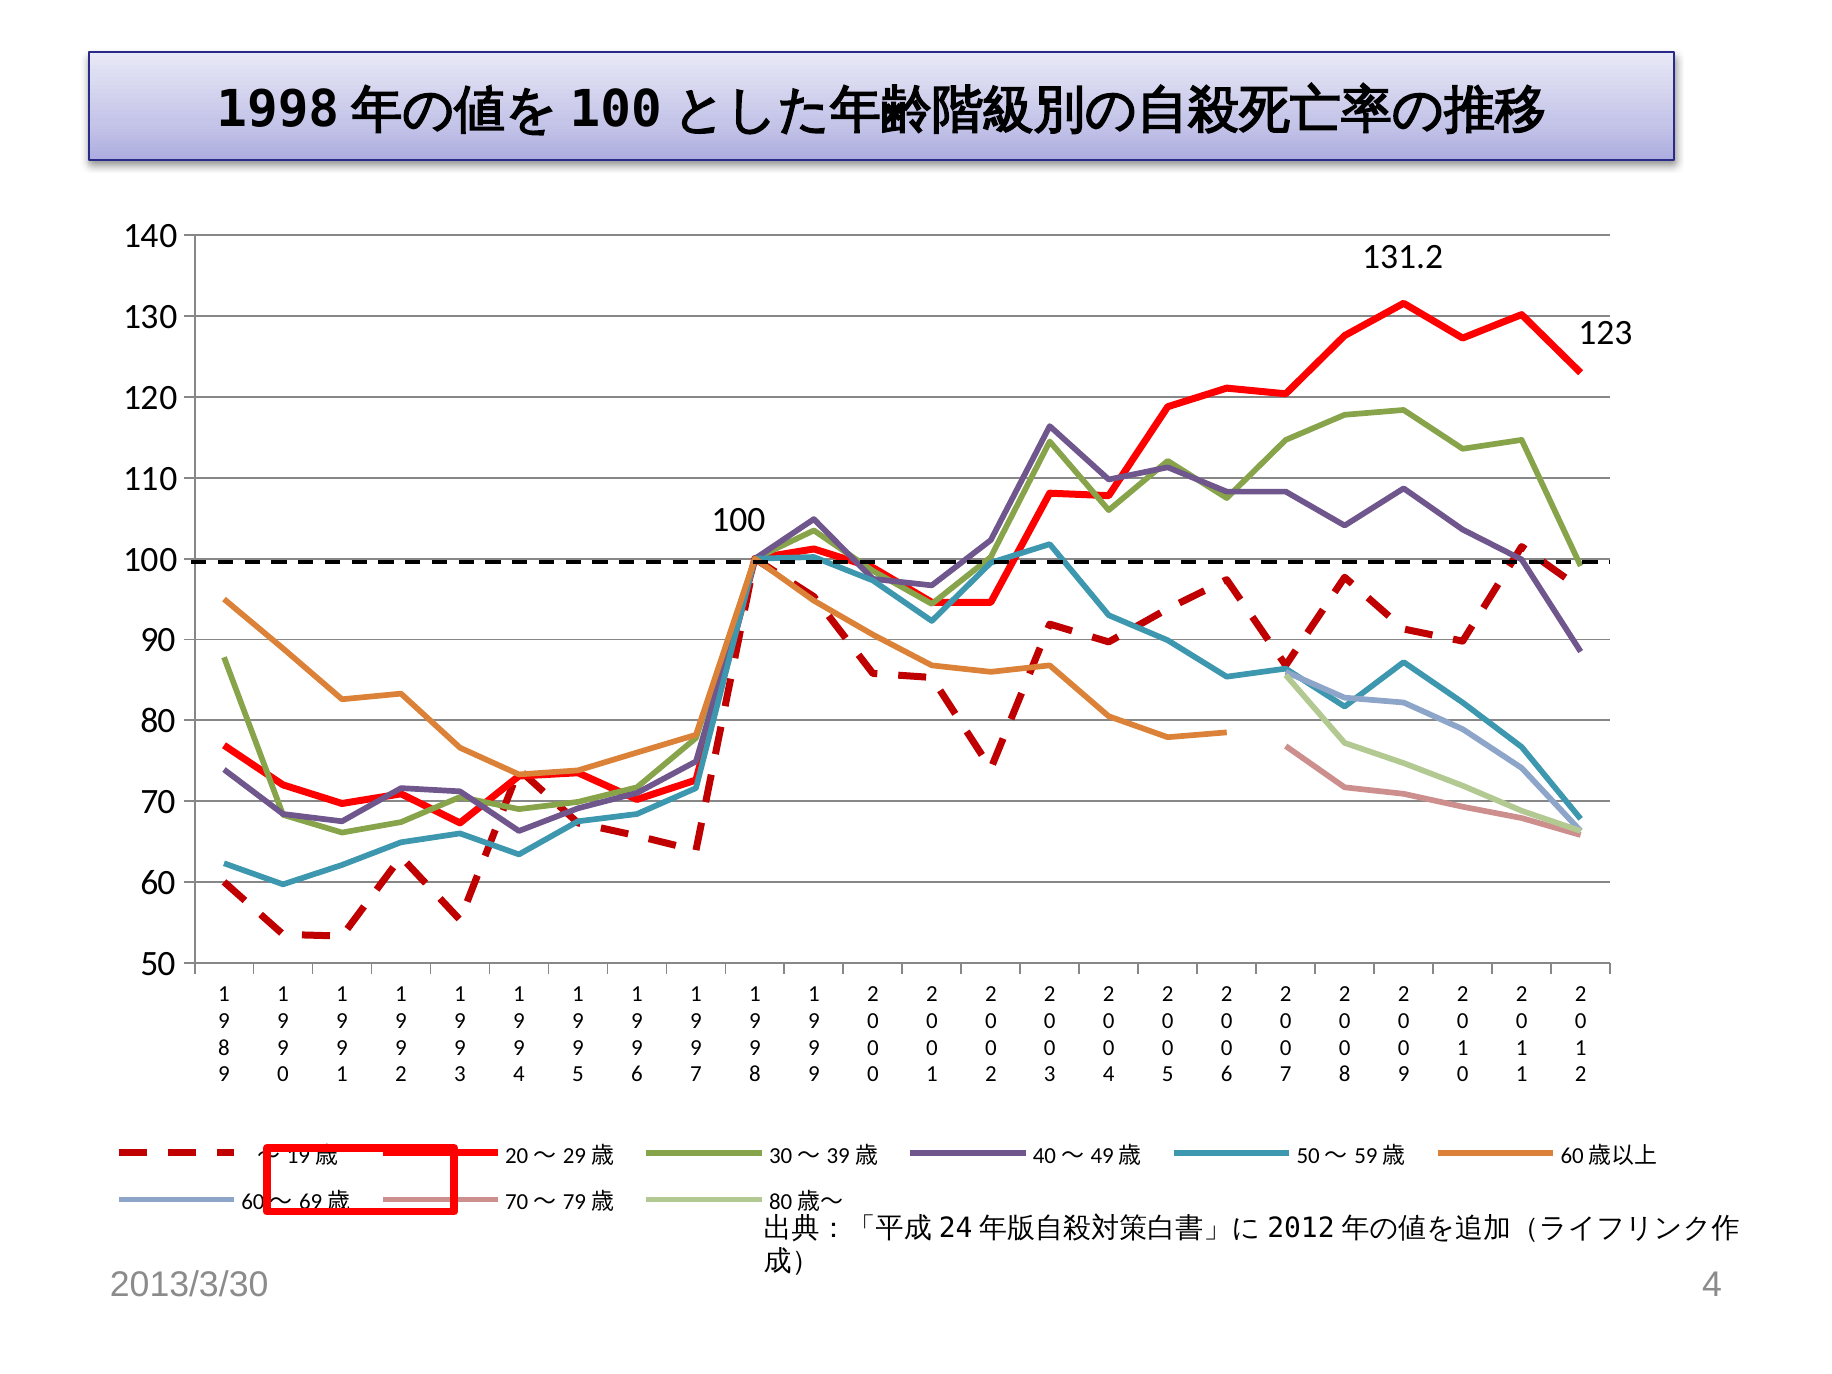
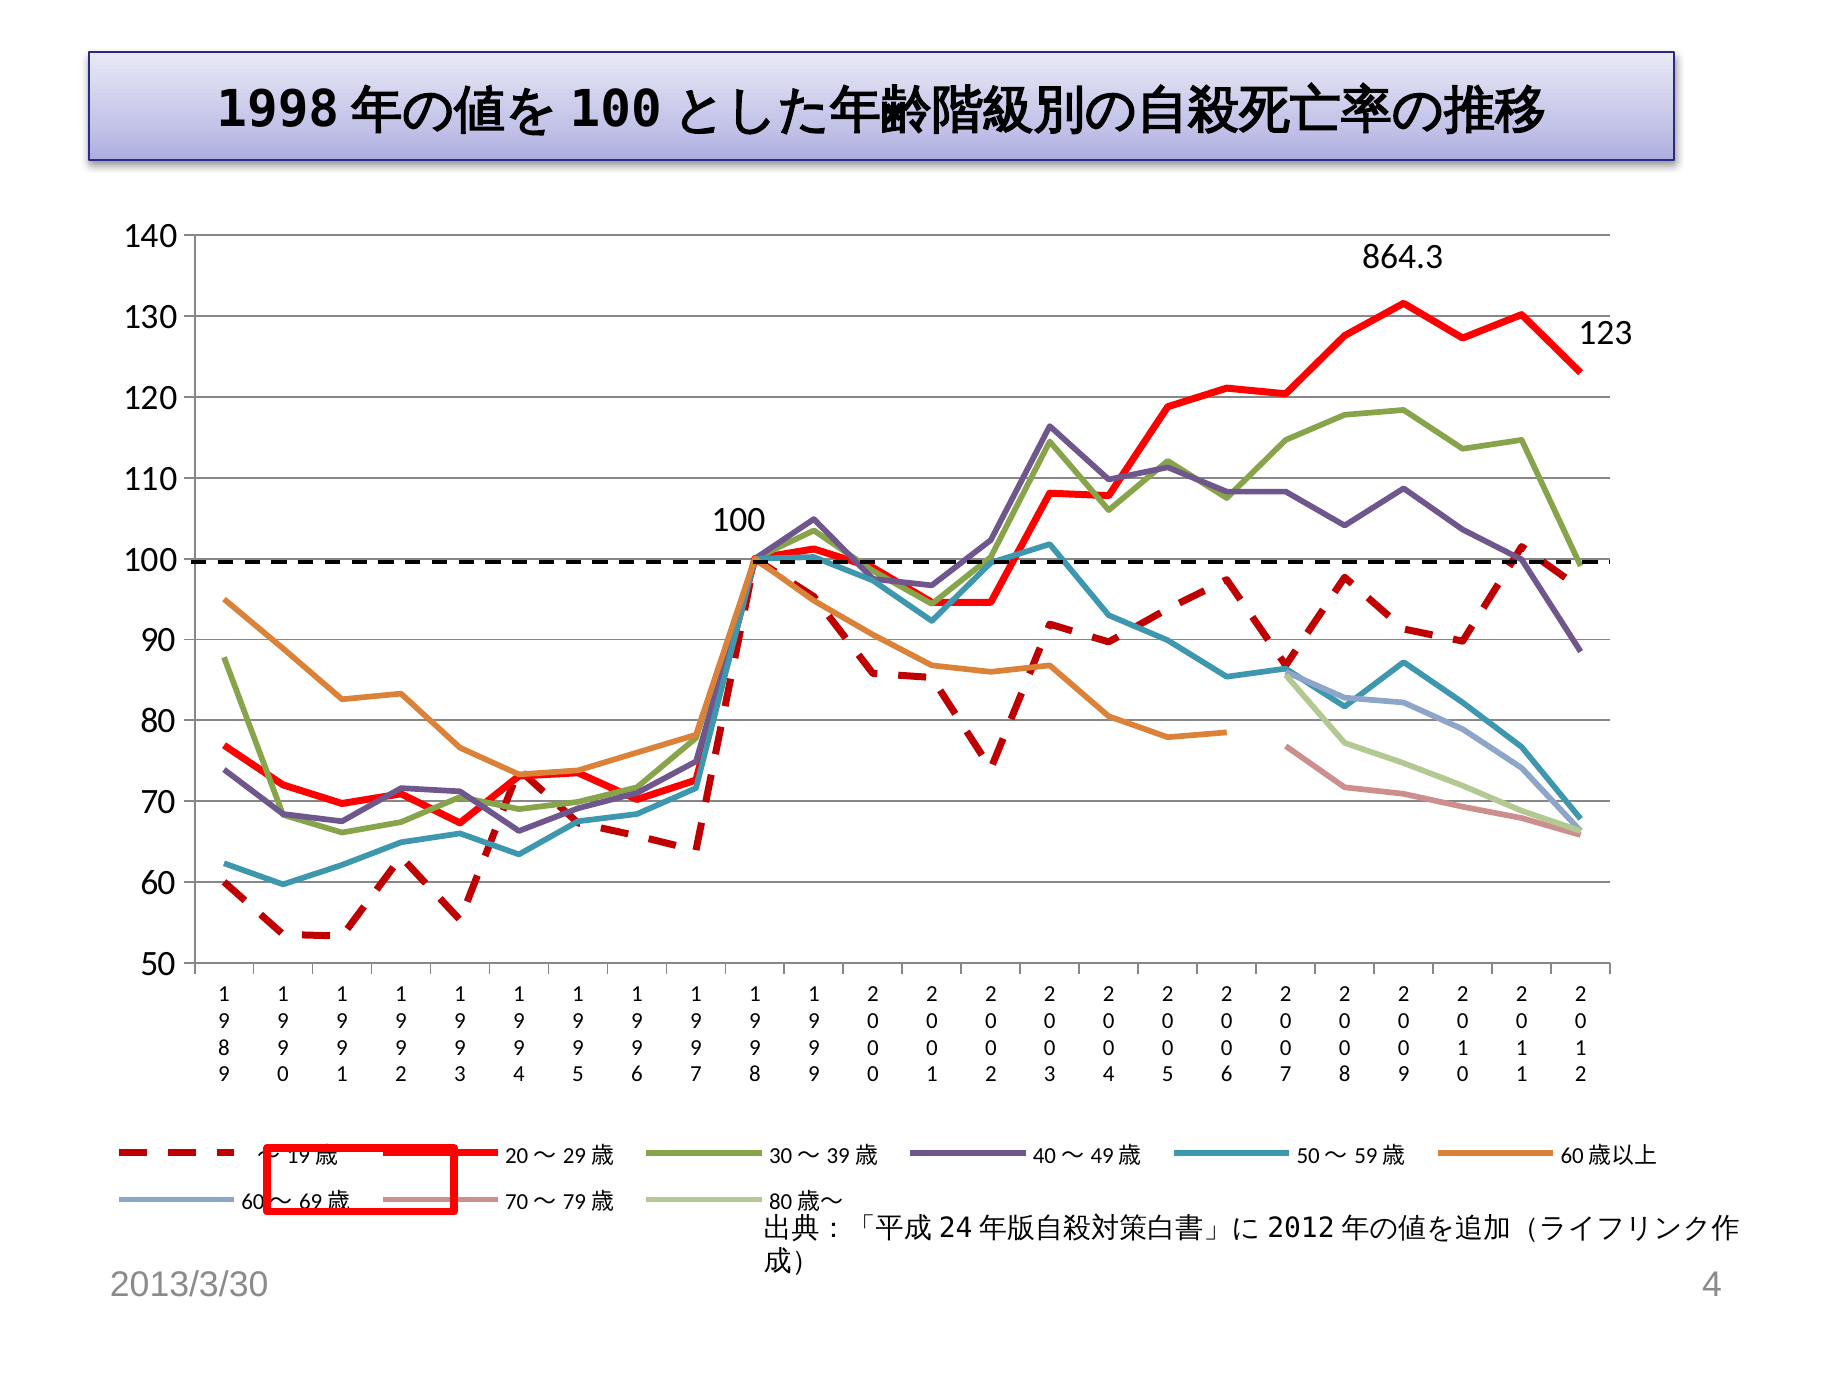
131.2: 131.2 -> 864.3 (1403, 256)
